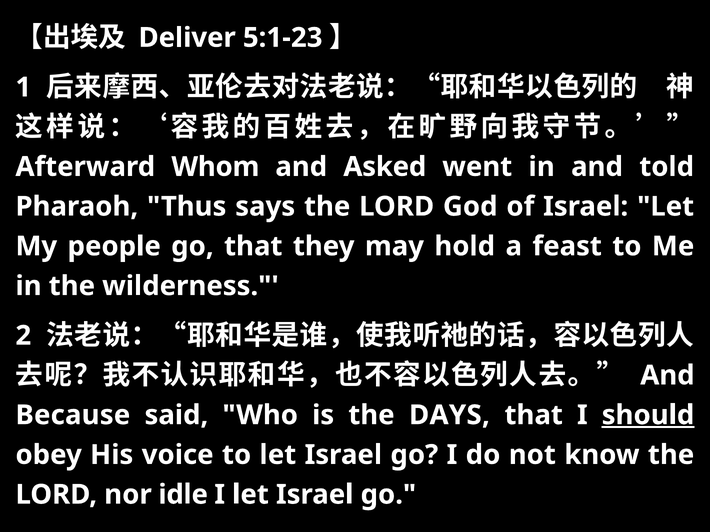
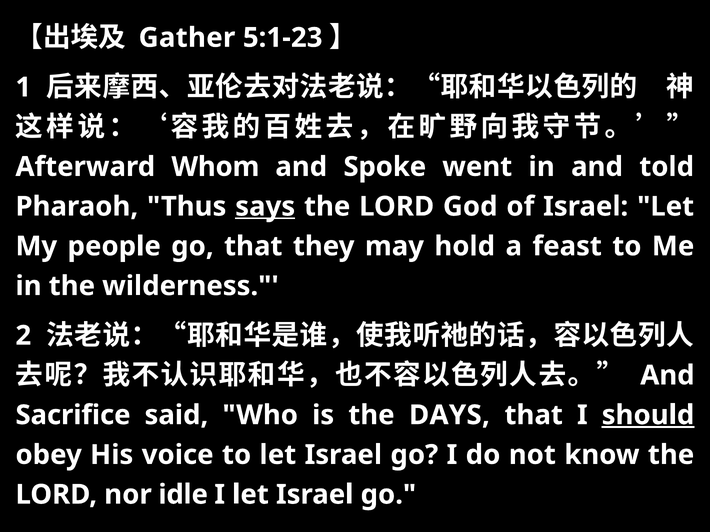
Deliver: Deliver -> Gather (187, 38)
Asked: Asked -> Spoke (385, 167)
says underline: none -> present (265, 207)
Because: Because -> Sacrifice (73, 415)
